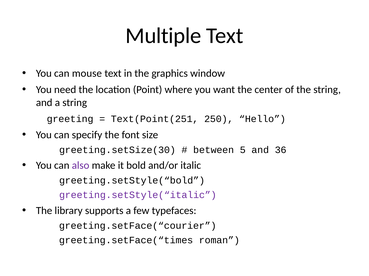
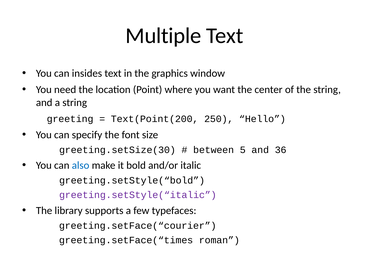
mouse: mouse -> insides (87, 74)
Text(Point(251: Text(Point(251 -> Text(Point(200 (155, 119)
also colour: purple -> blue (81, 166)
